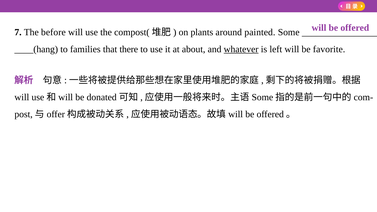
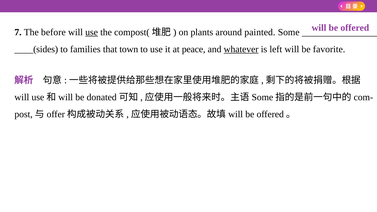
use underline: none -> present (92, 32)
____(hang: ____(hang -> ____(sides (36, 49)
there: there -> town (129, 49)
about: about -> peace (194, 49)
